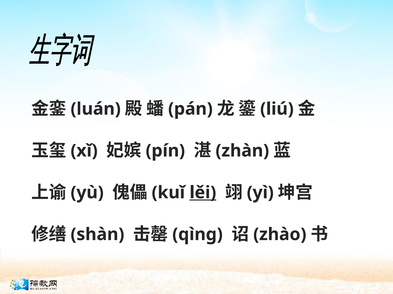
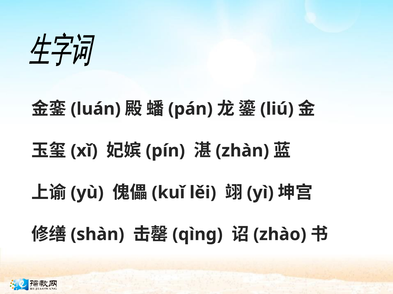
lěi underline: present -> none (203, 193)
